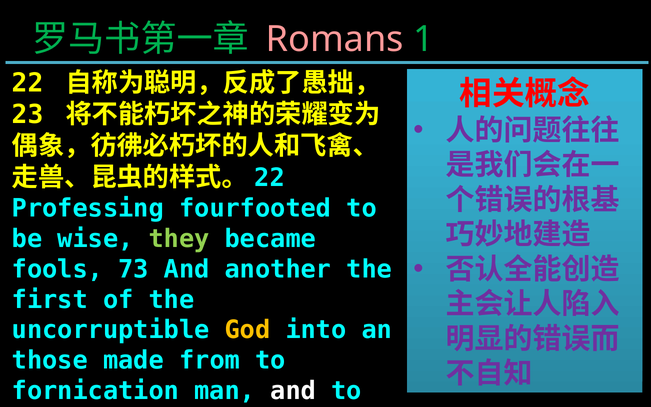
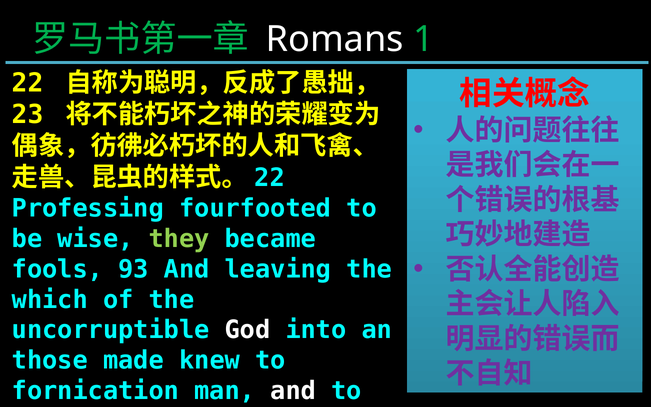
Romans colour: pink -> white (335, 39)
73: 73 -> 93 (133, 269)
another: another -> leaving (278, 269)
first: first -> which (50, 300)
God colour: yellow -> white (248, 330)
from: from -> knew (210, 360)
